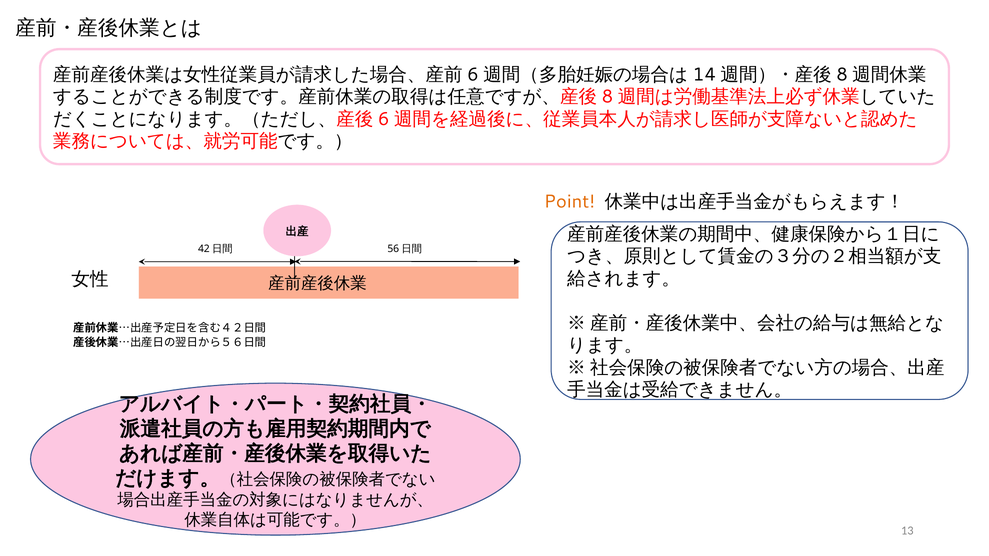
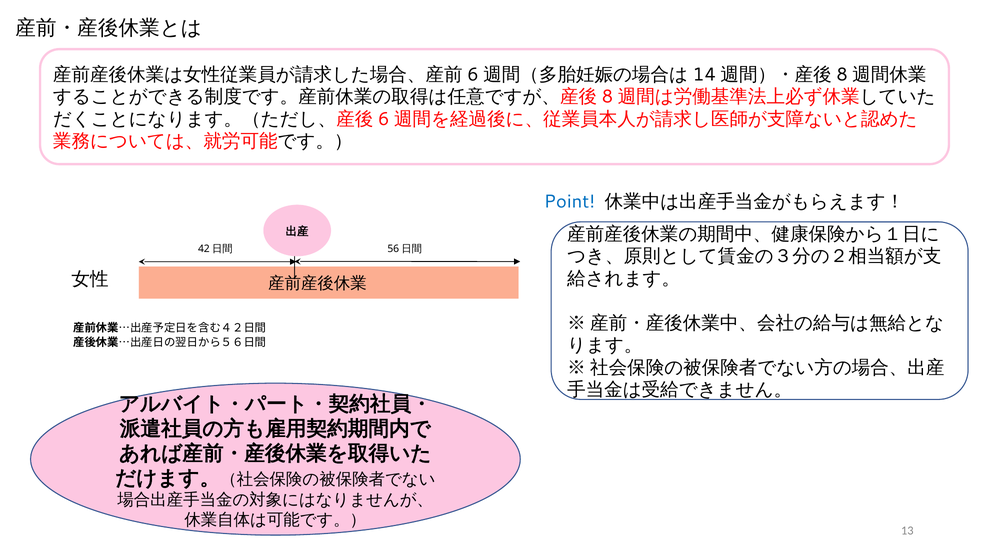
Point colour: orange -> blue (570, 202)
